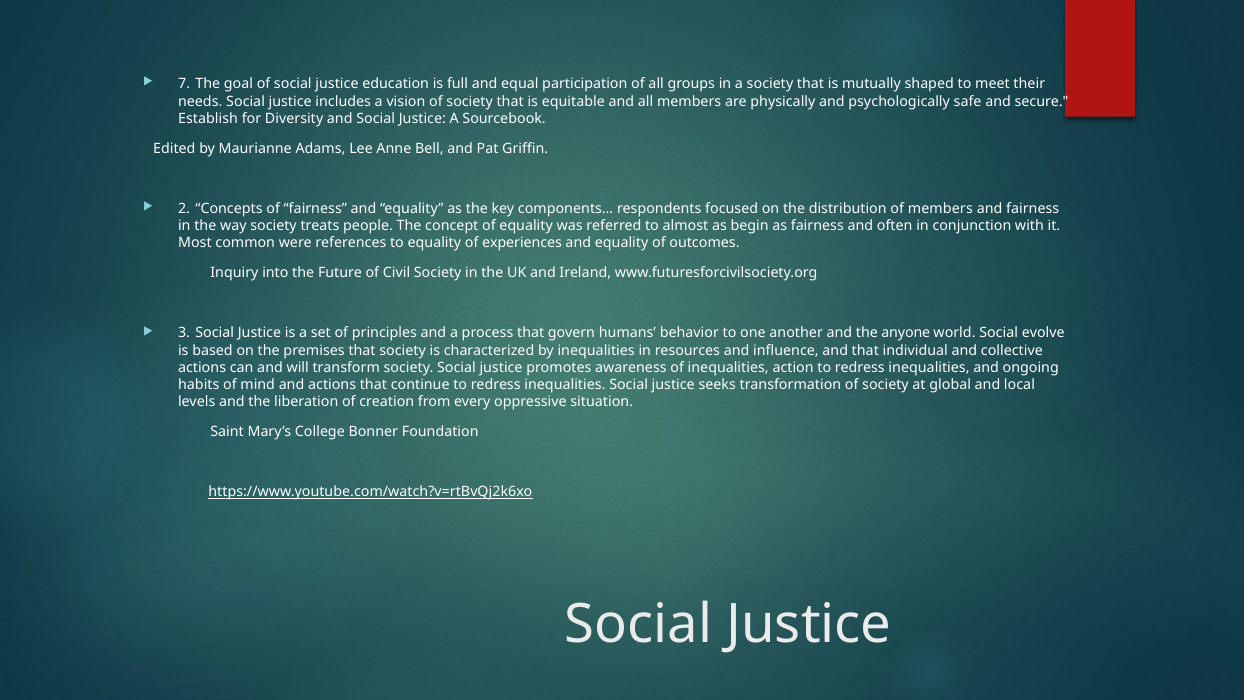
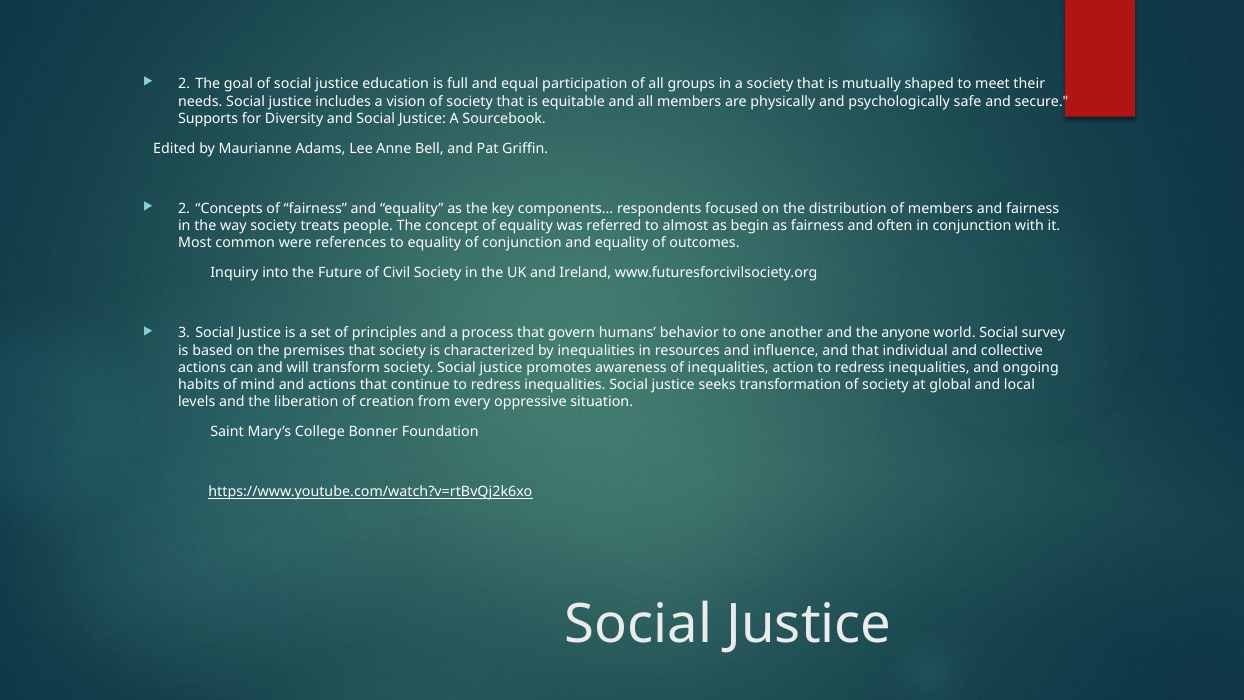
7: 7 -> 2 (184, 84)
Establish: Establish -> Supports (208, 118)
of experiences: experiences -> conjunction (522, 243)
evolve: evolve -> survey (1043, 333)
